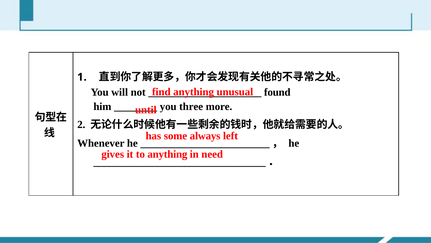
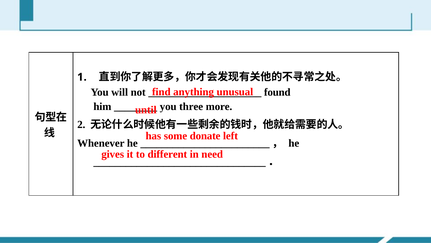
always: always -> donate (205, 135)
to anything: anything -> different (167, 154)
